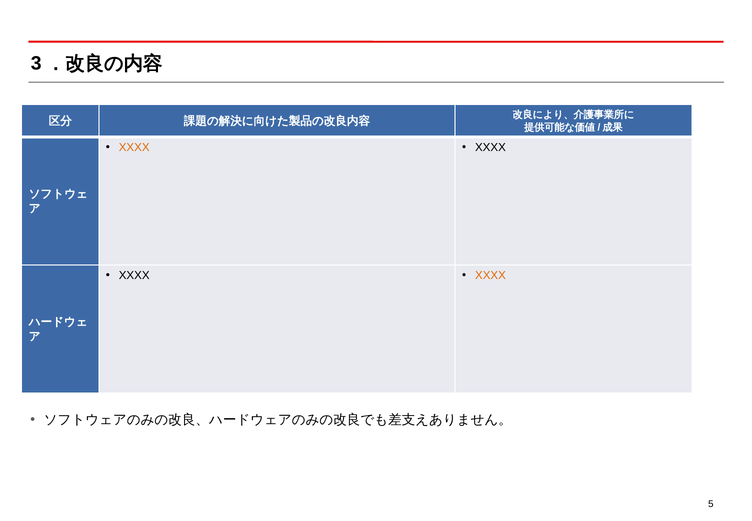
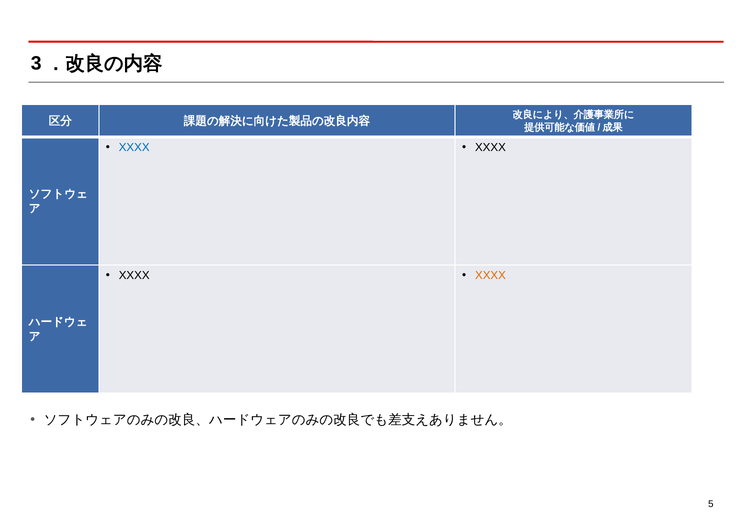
XXXX colour: orange -> blue (134, 147)
